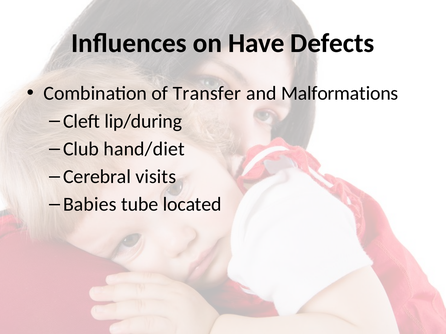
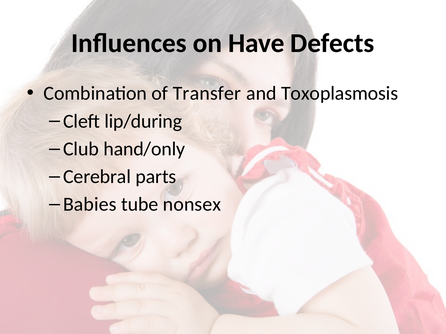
Malformations: Malformations -> Toxoplasmosis (340, 94)
hand/diet: hand/diet -> hand/only (144, 149)
visits: visits -> parts (156, 177)
located: located -> nonsex (192, 205)
